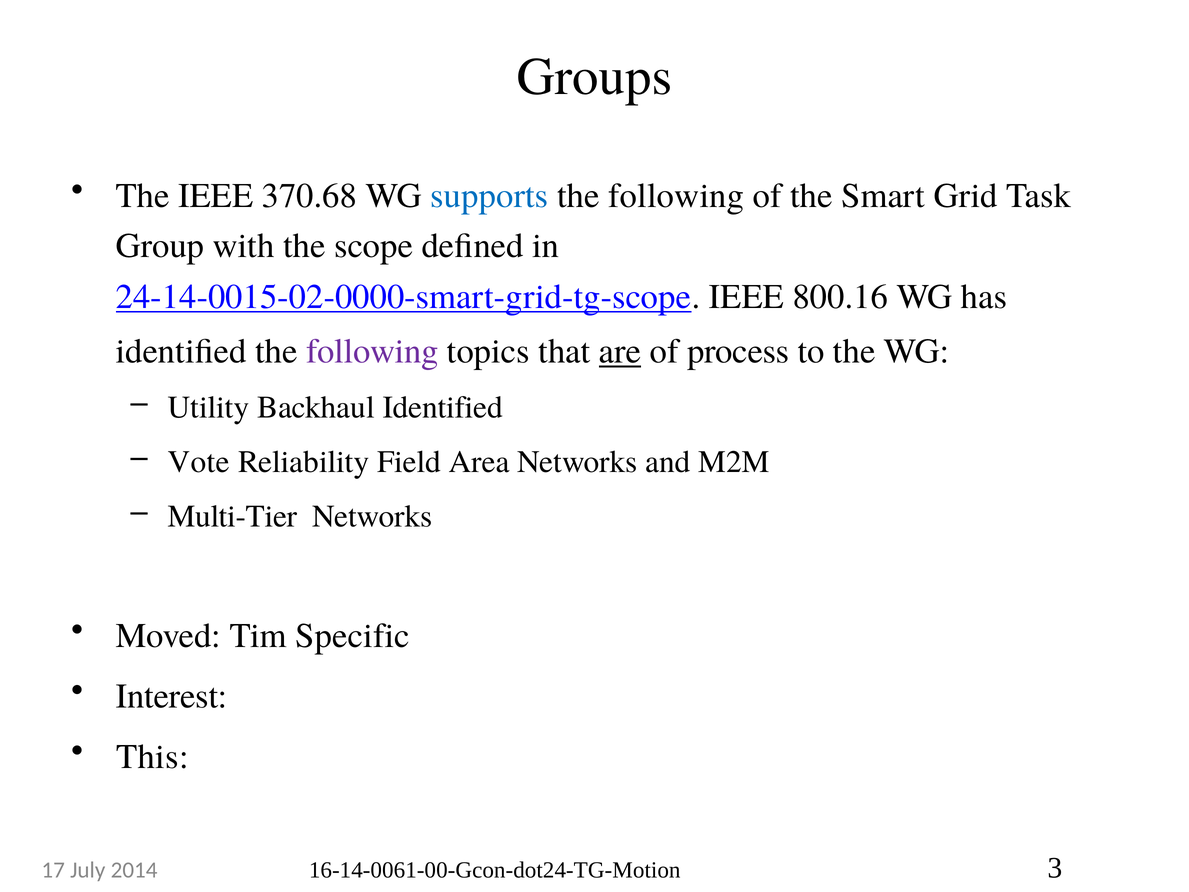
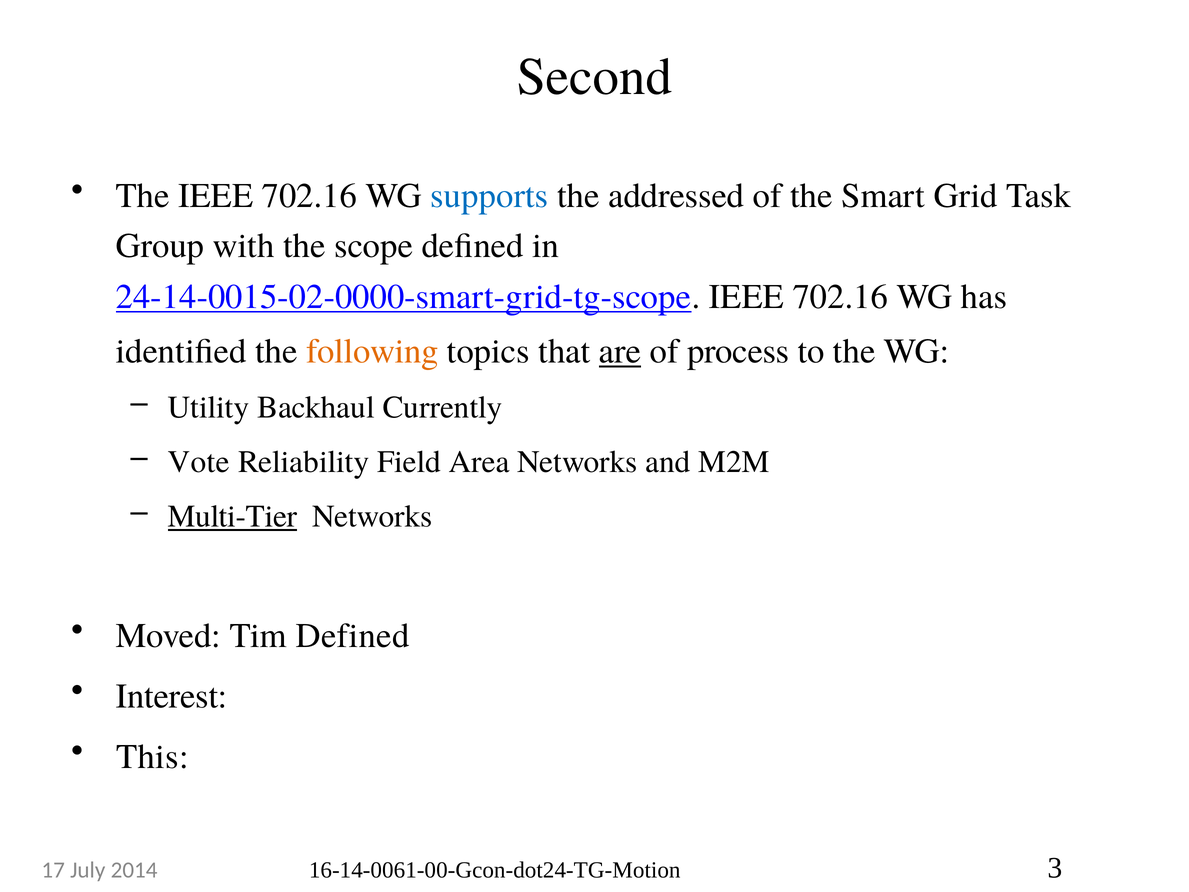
Groups: Groups -> Second (594, 77)
The IEEE 370.68: 370.68 -> 702.16 (309, 196)
following: following -> addressed (676, 196)
24-14-0015-02-0000-smart-grid-tg-scope IEEE 800.16: 800.16 -> 702.16 (840, 297)
following colour: purple -> orange (372, 351)
Backhaul Identified: Identified -> Currently (443, 408)
Multi-Tier underline: none -> present (232, 516)
Tim Specific: Specific -> Defined (353, 636)
